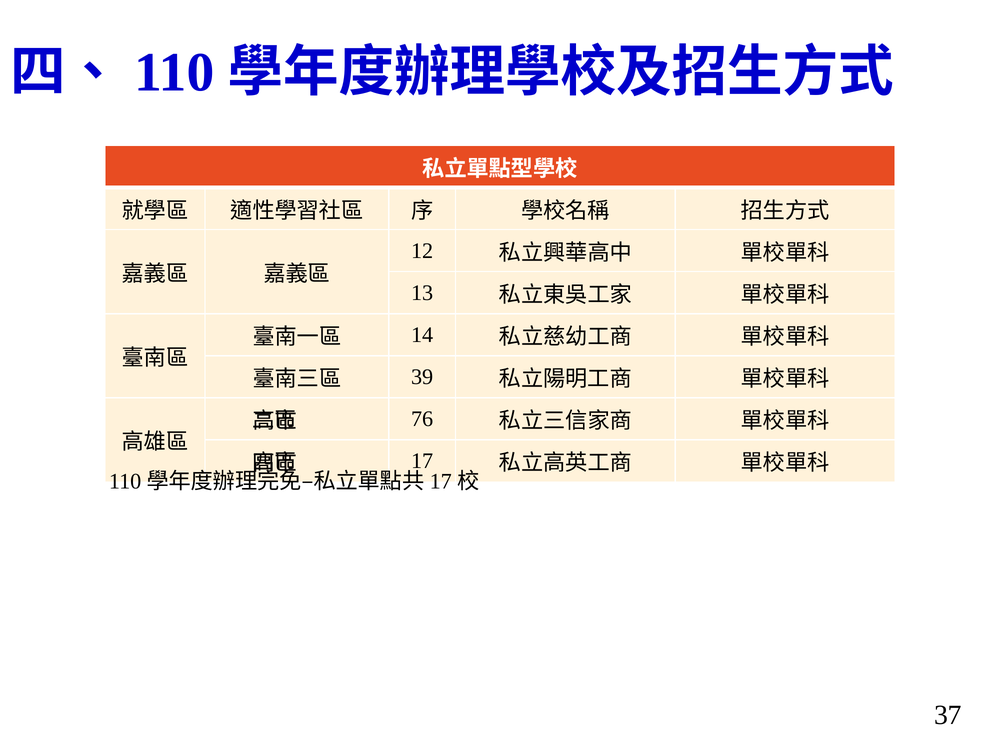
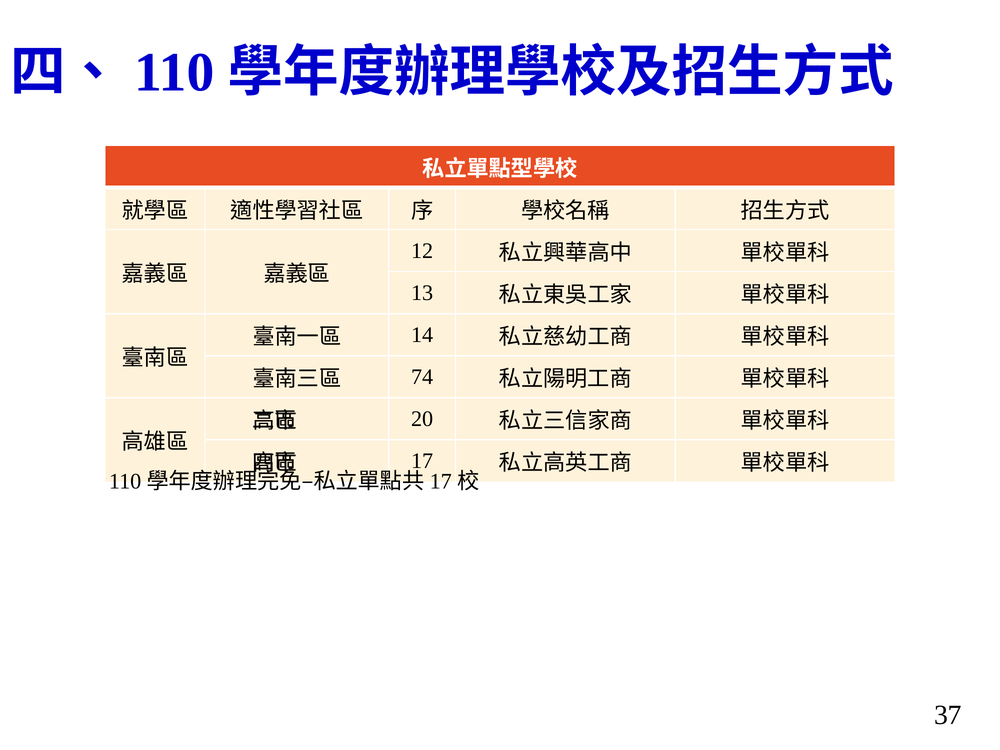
39: 39 -> 74 (422, 377)
76: 76 -> 20 (422, 419)
